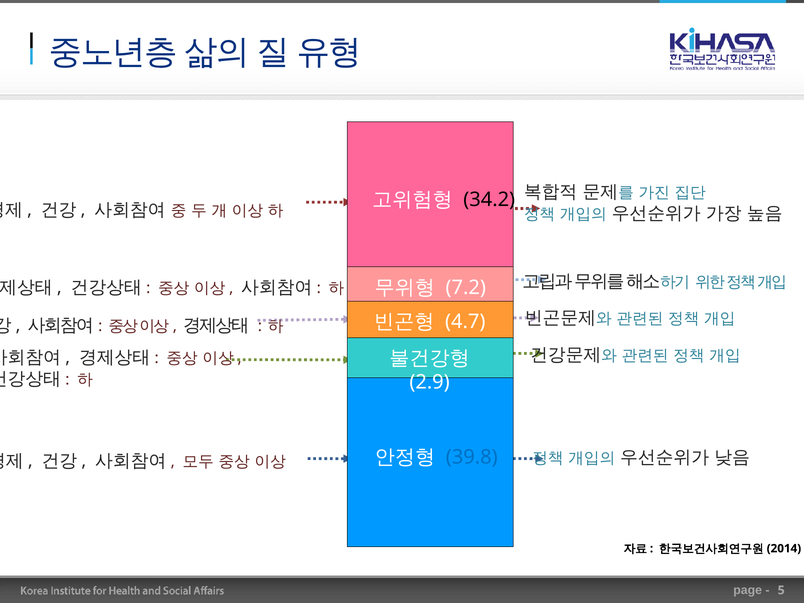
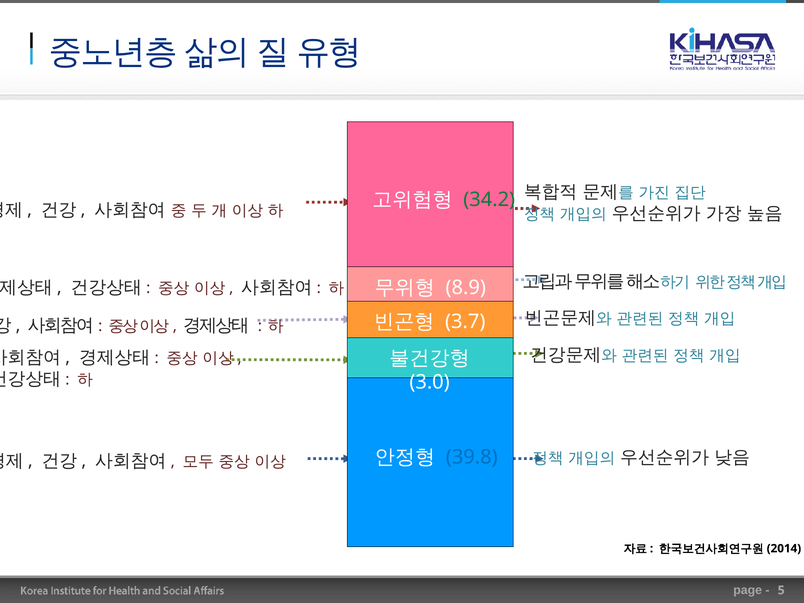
34.2 colour: black -> green (489, 200)
7.2: 7.2 -> 8.9 (466, 287)
4.7: 4.7 -> 3.7 (465, 322)
2.9: 2.9 -> 3.0 (430, 382)
